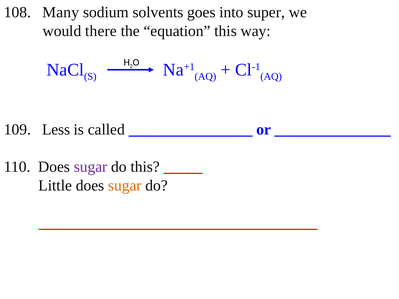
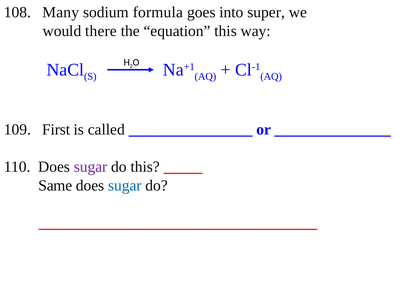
solvents: solvents -> formula (158, 12)
Less: Less -> First (56, 130)
Little: Little -> Same (55, 186)
sugar colour: orange -> blue (125, 186)
